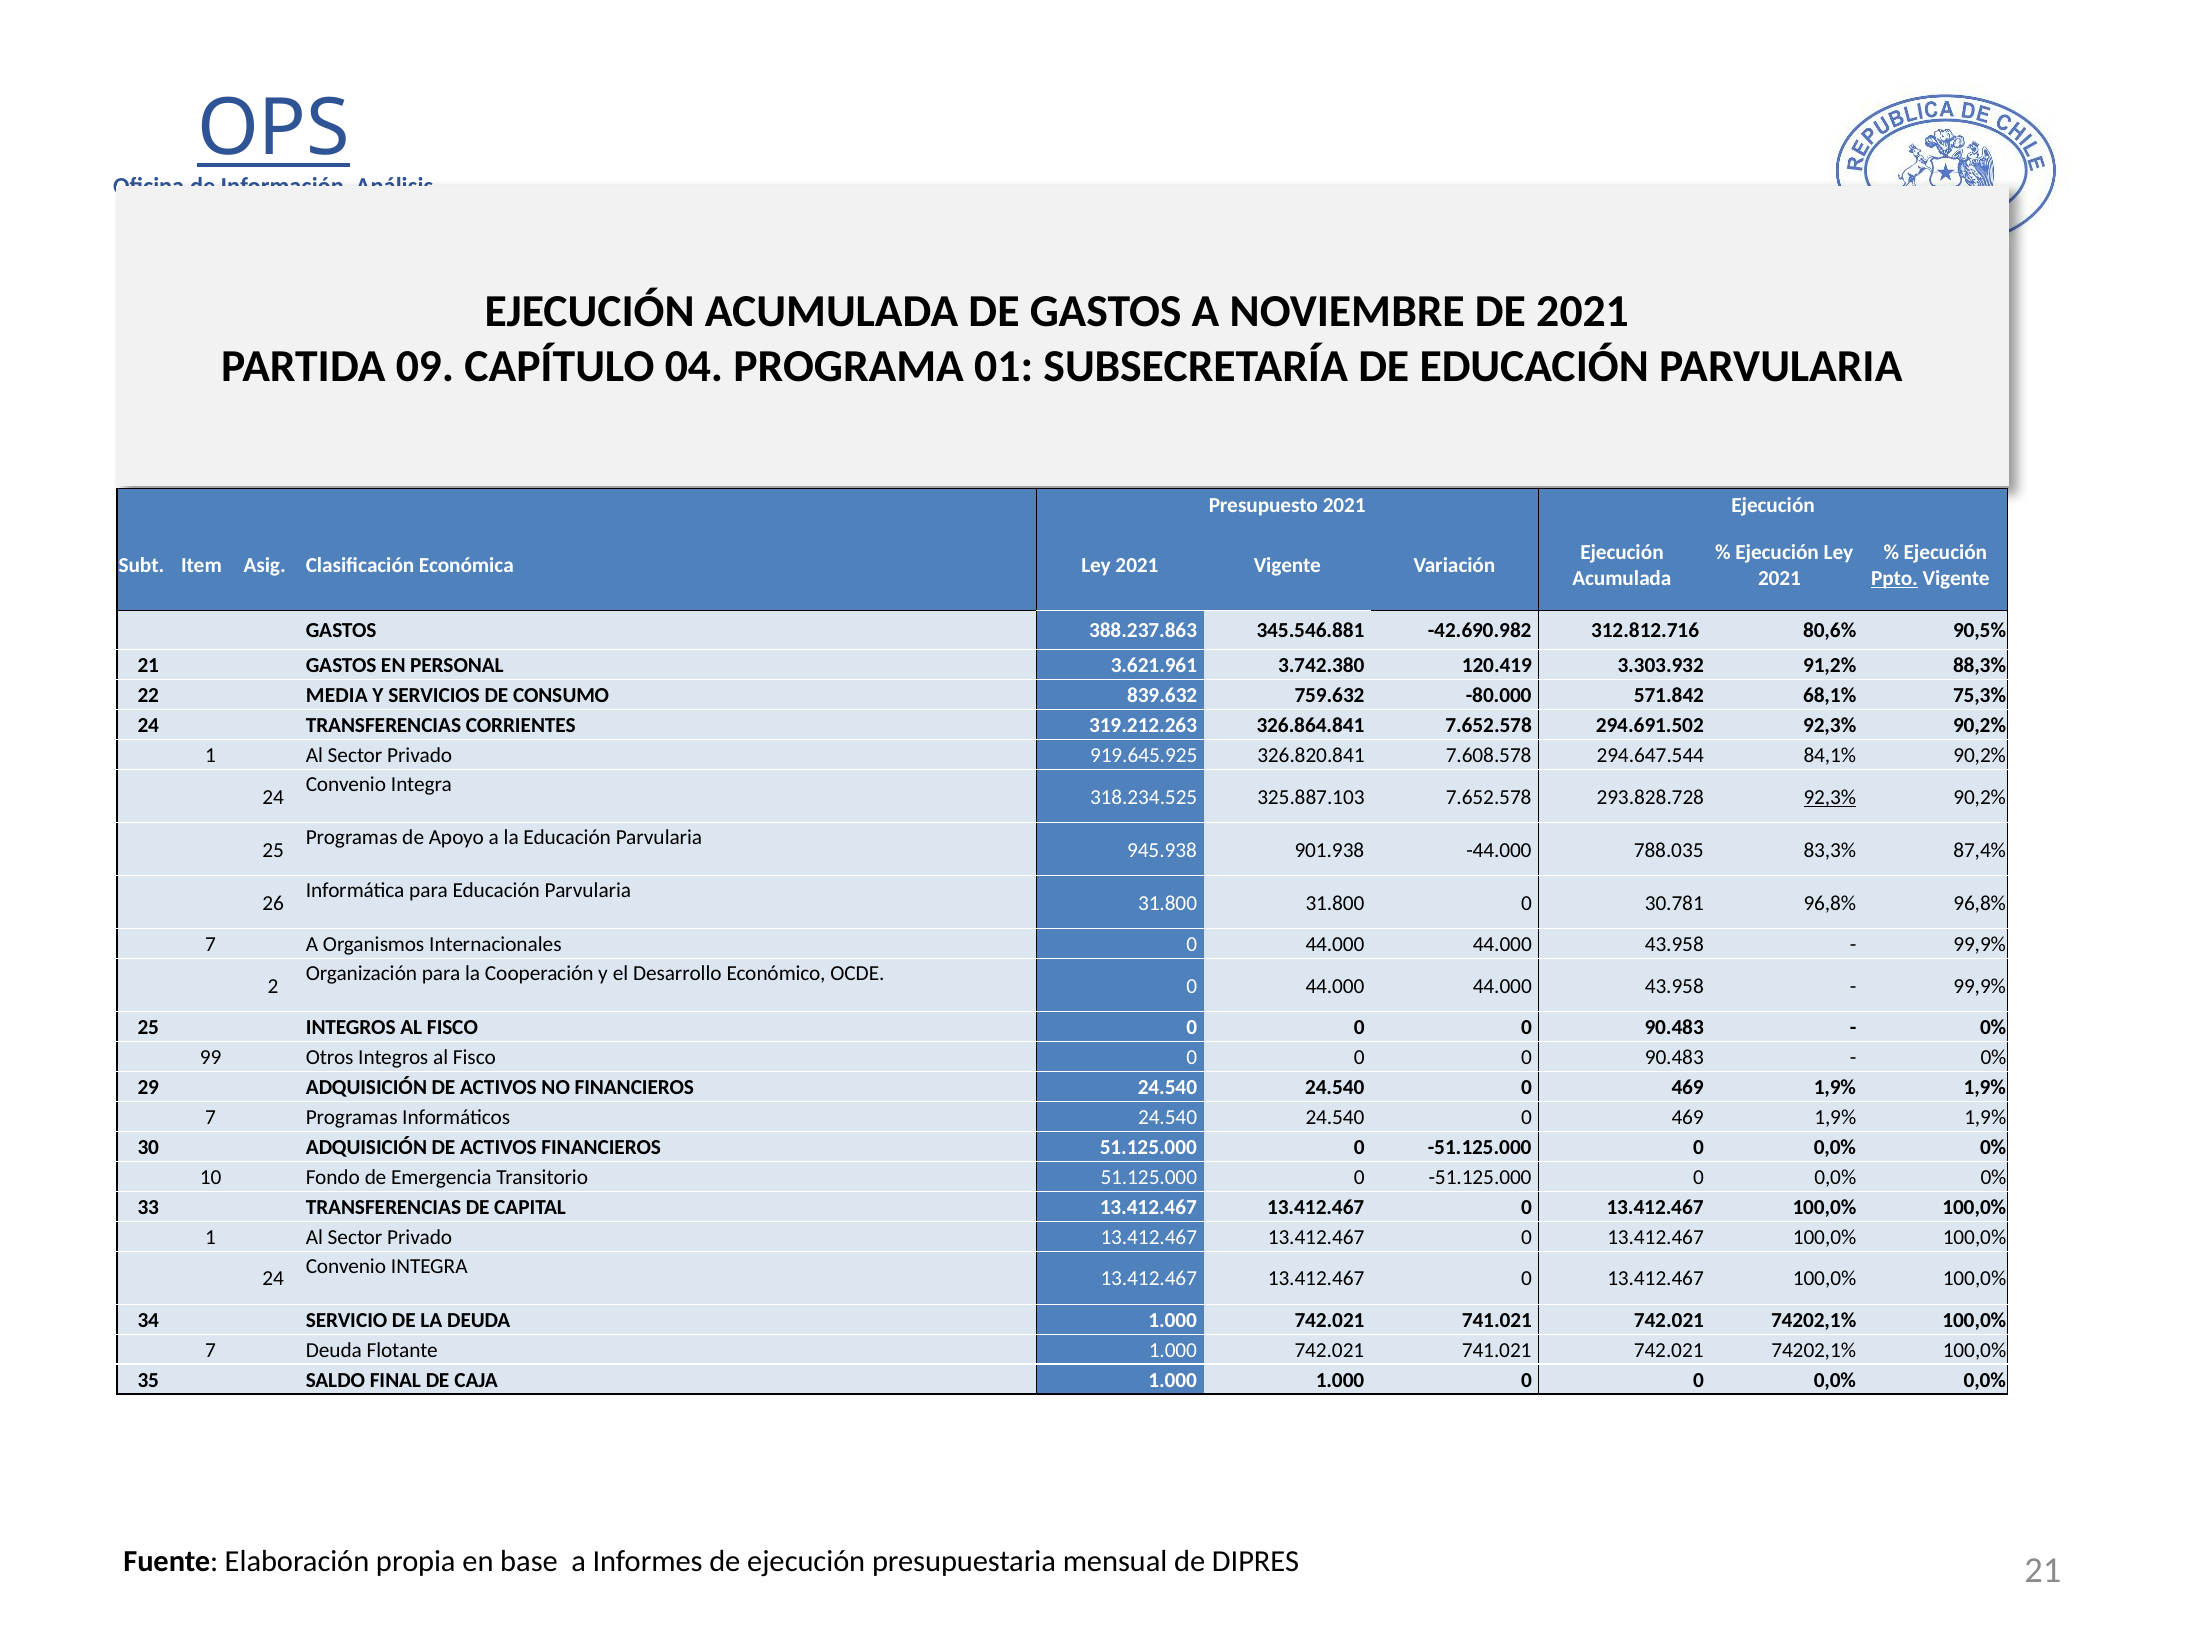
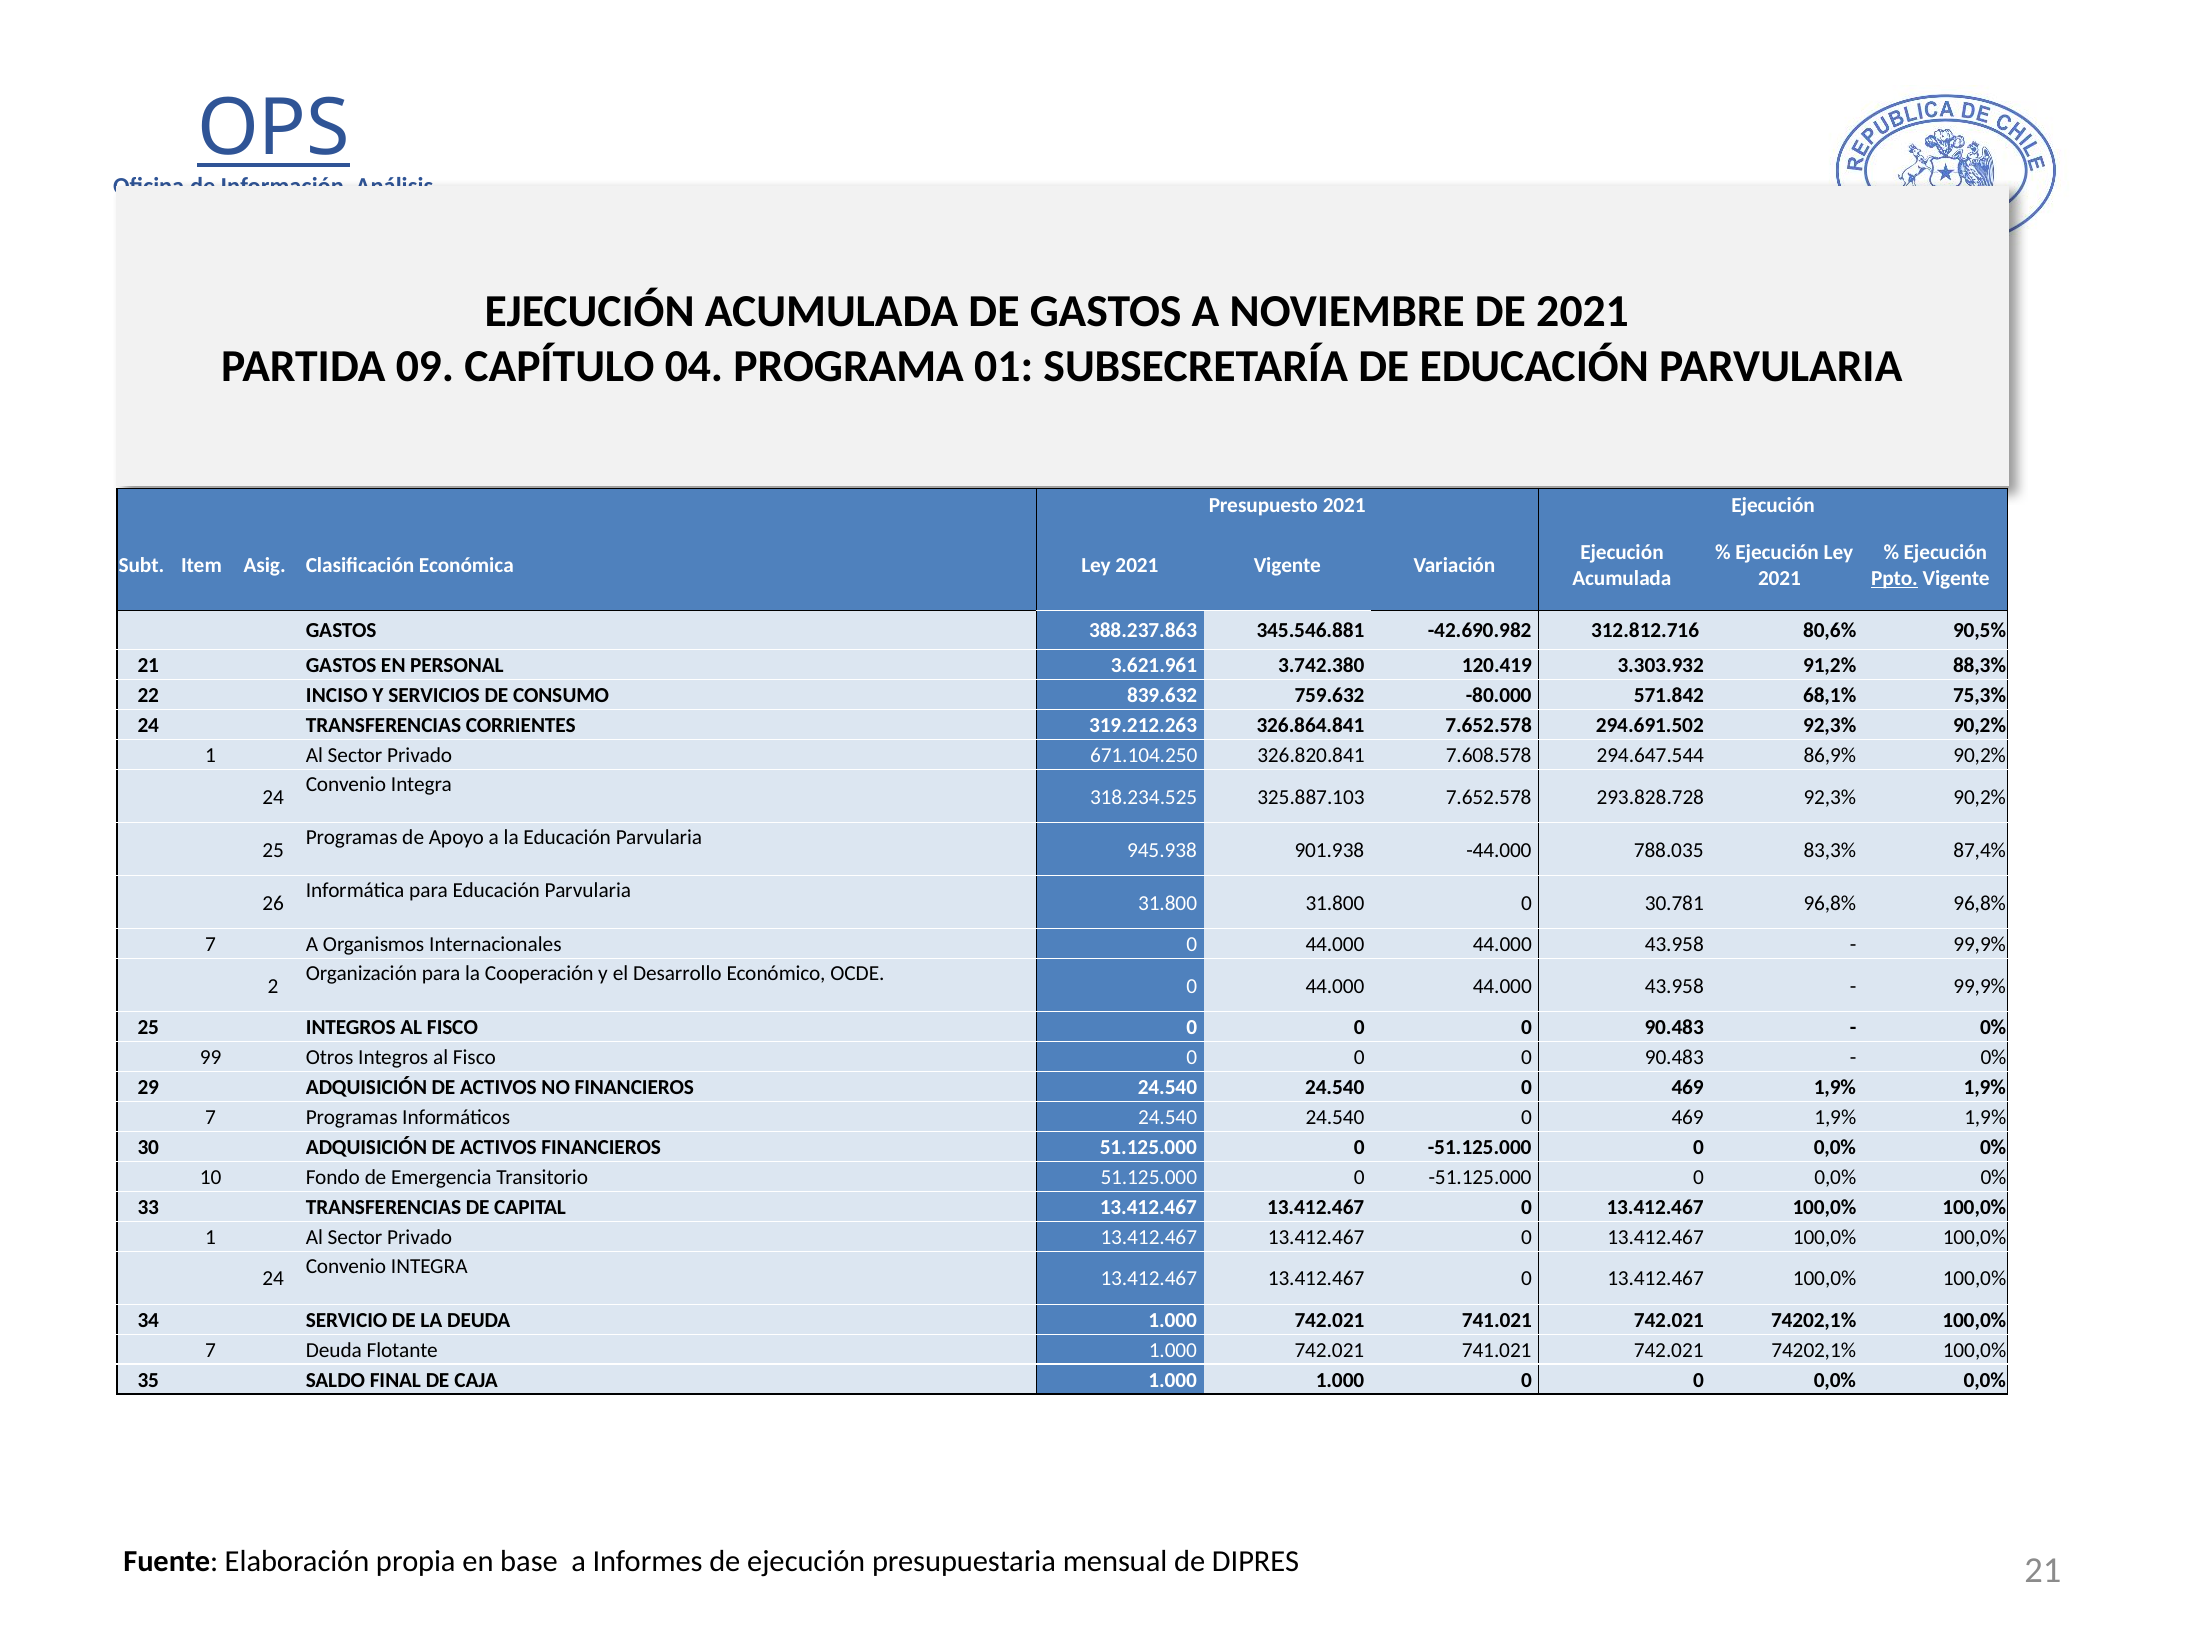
MEDIA: MEDIA -> INCISO (337, 695)
919.645.925: 919.645.925 -> 671.104.250 (1144, 755)
84,1%: 84,1% -> 86,9% (1830, 755)
92,3% underline: present -> none (1830, 797)
